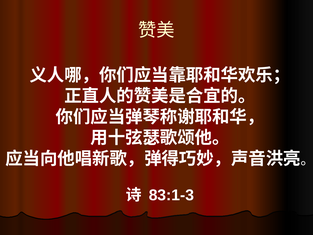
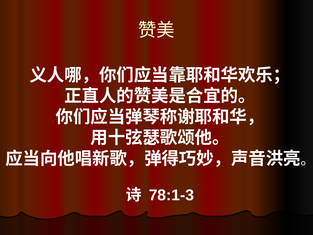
83:1-3: 83:1-3 -> 78:1-3 (171, 195)
